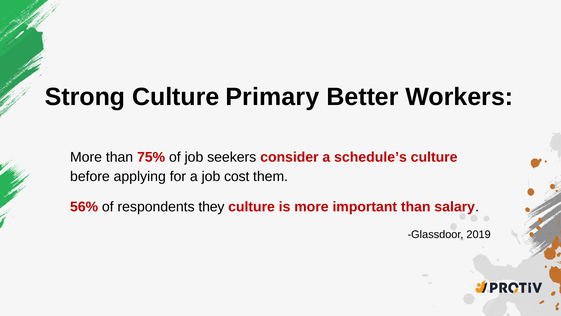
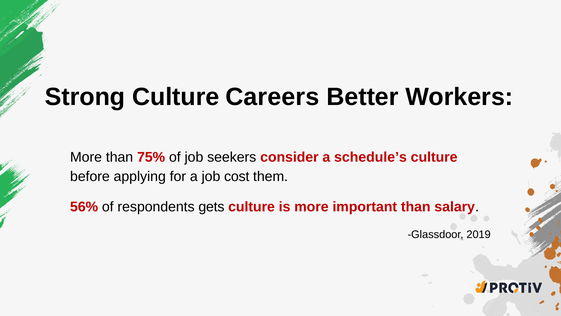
Primary: Primary -> Careers (272, 97)
they: they -> gets (211, 207)
